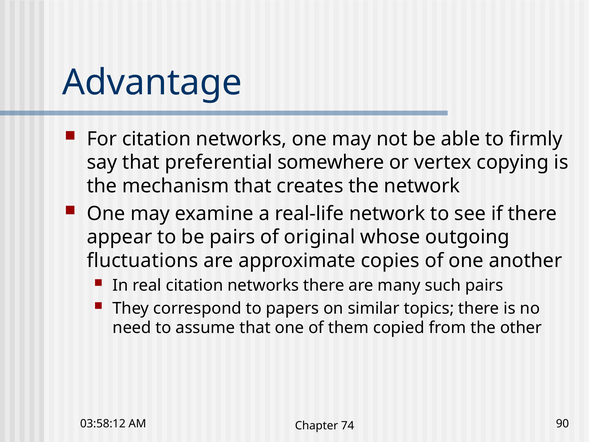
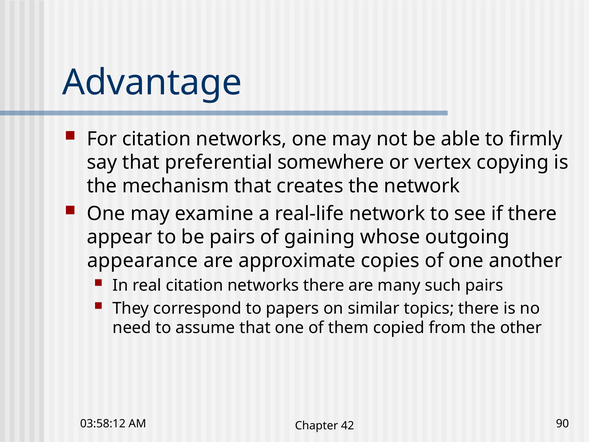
original: original -> gaining (319, 237)
fluctuations: fluctuations -> appearance (142, 261)
74: 74 -> 42 (348, 425)
